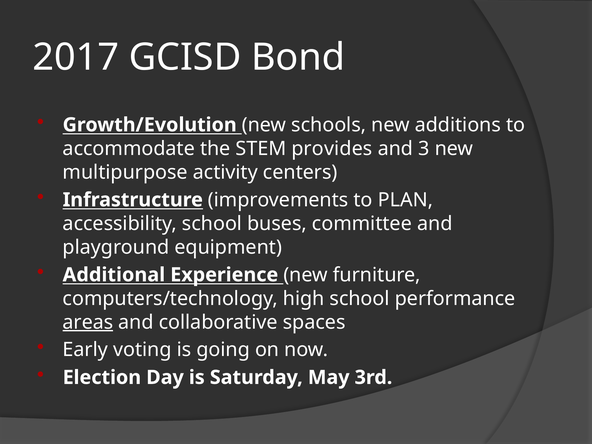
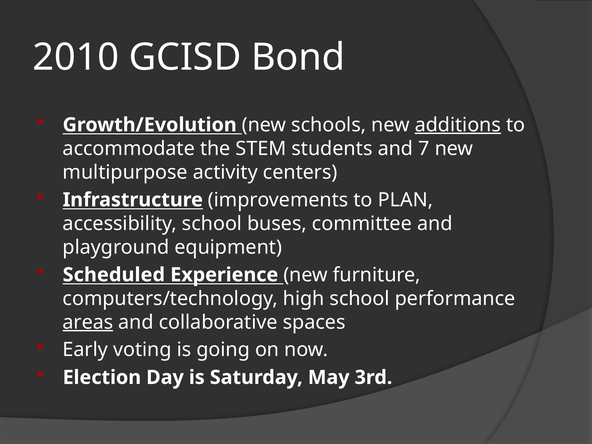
2017: 2017 -> 2010 (76, 57)
additions underline: none -> present (458, 125)
provides: provides -> students (332, 149)
3: 3 -> 7 (424, 149)
Additional: Additional -> Scheduled (114, 275)
